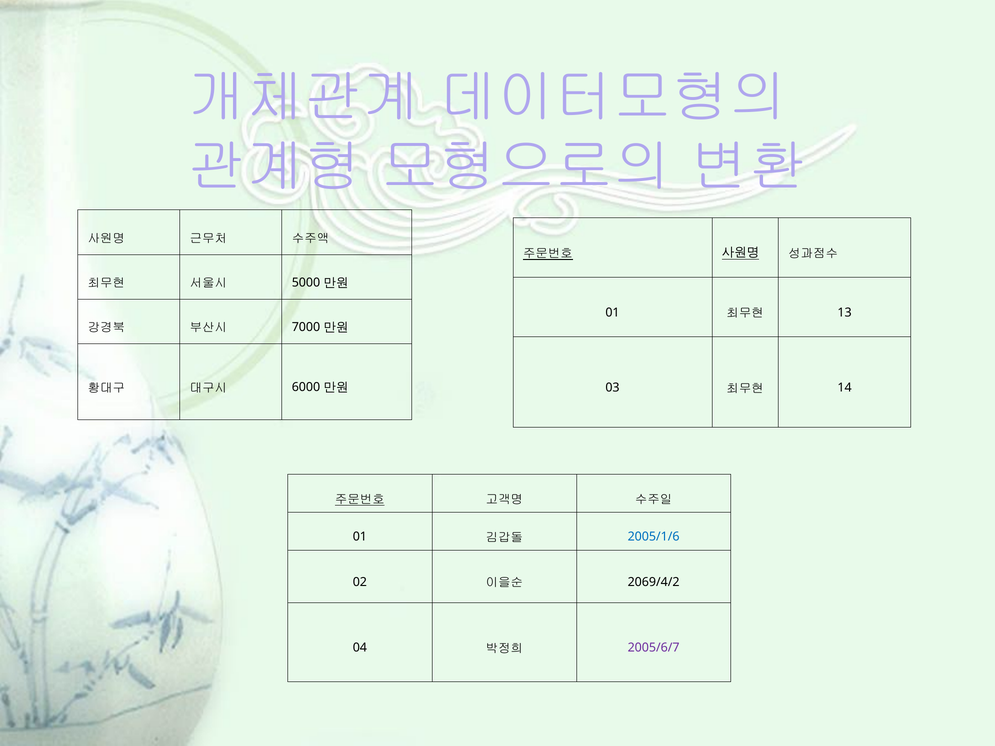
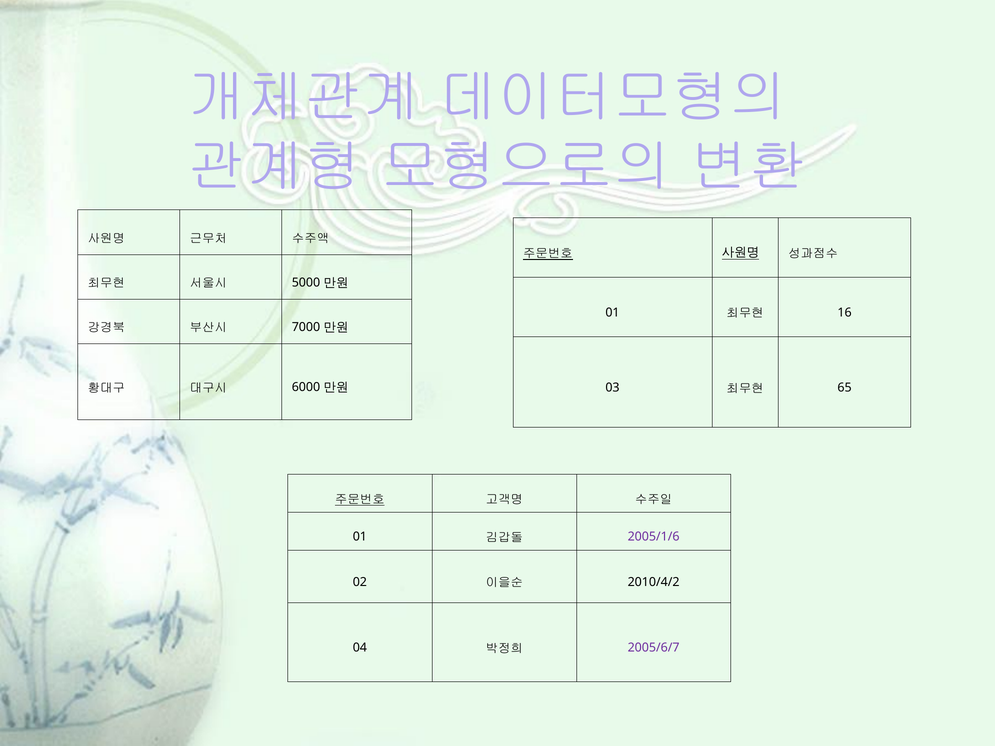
13: 13 -> 16 (845, 313)
14: 14 -> 65 (845, 388)
2005/1/6 colour: blue -> purple (654, 537)
2069/4/2: 2069/4/2 -> 2010/4/2 (654, 582)
